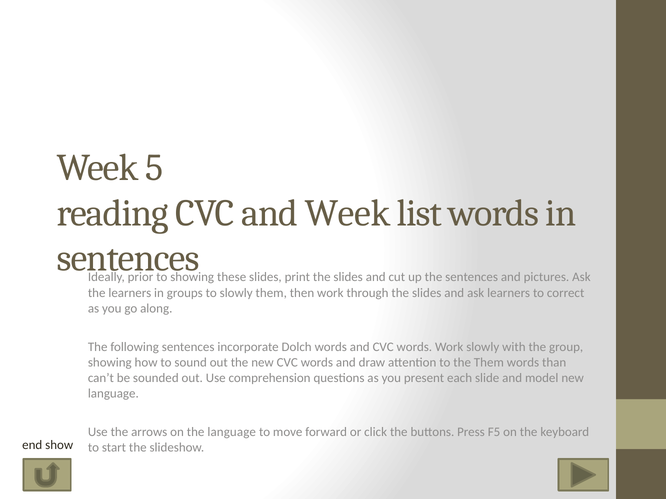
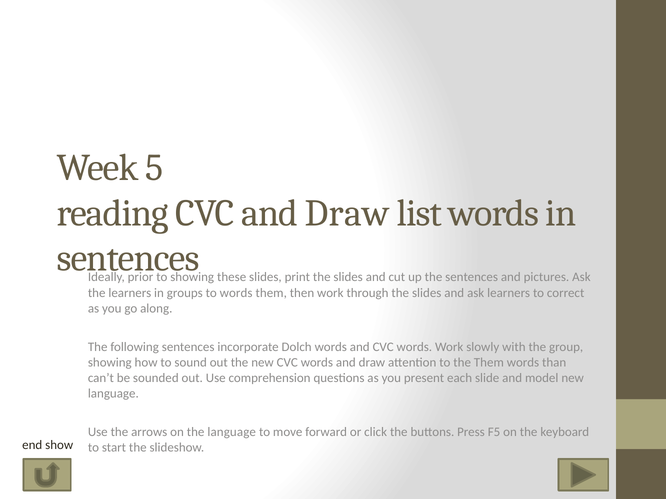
CVC and Week: Week -> Draw (347, 213)
to slowly: slowly -> words (236, 293)
